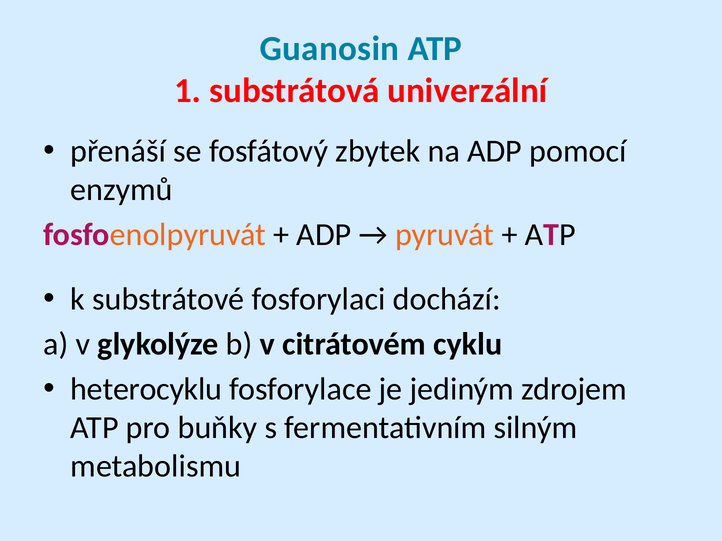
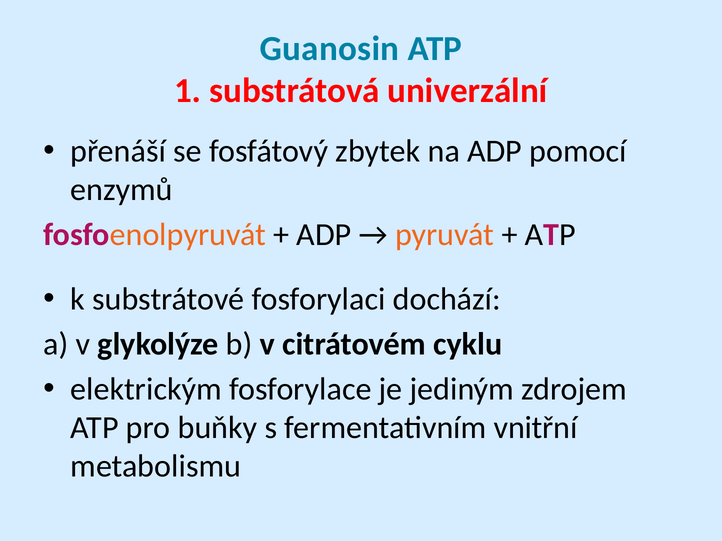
heterocyklu: heterocyklu -> elektrickým (146, 390)
silným: silným -> vnitřní (536, 428)
